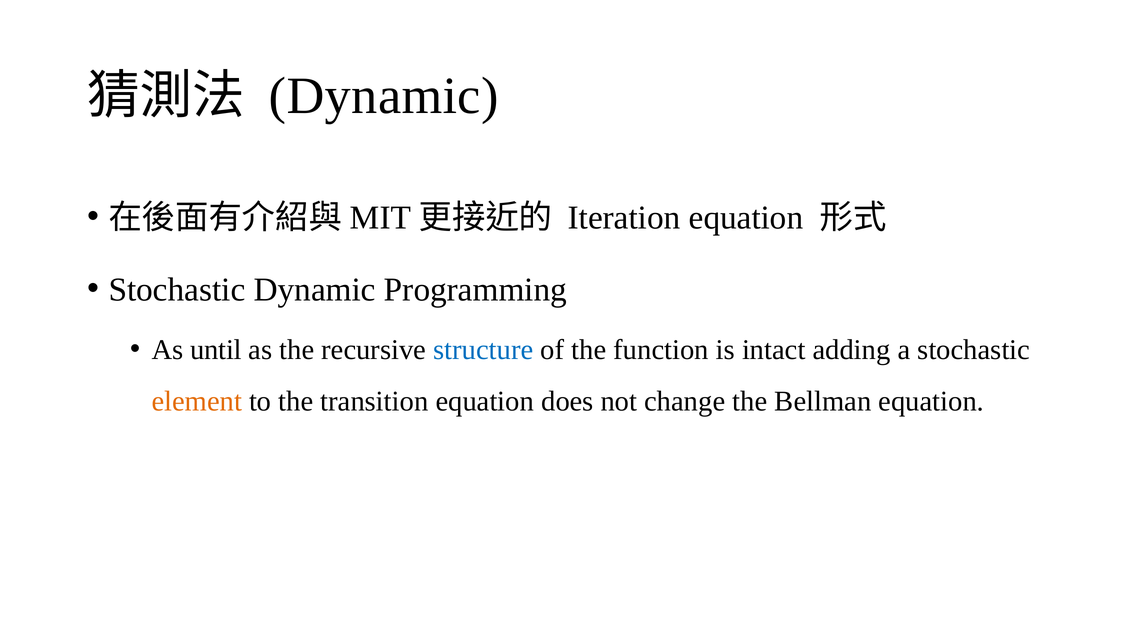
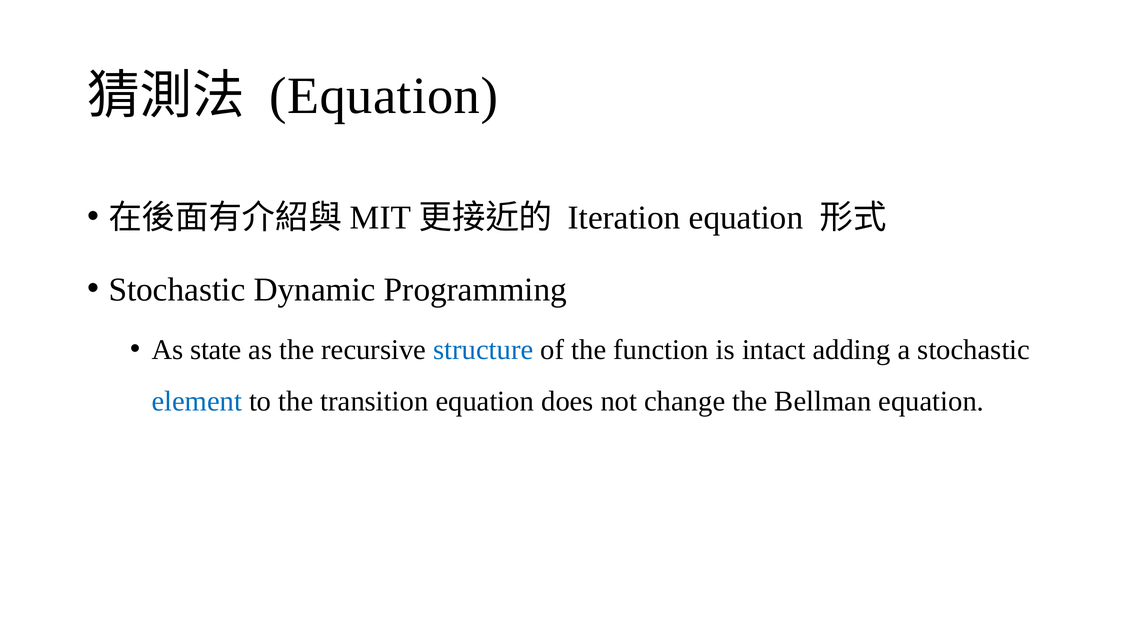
Dynamic: Dynamic -> Equation (384, 96)
until: until -> state (216, 350)
element colour: orange -> blue (197, 401)
